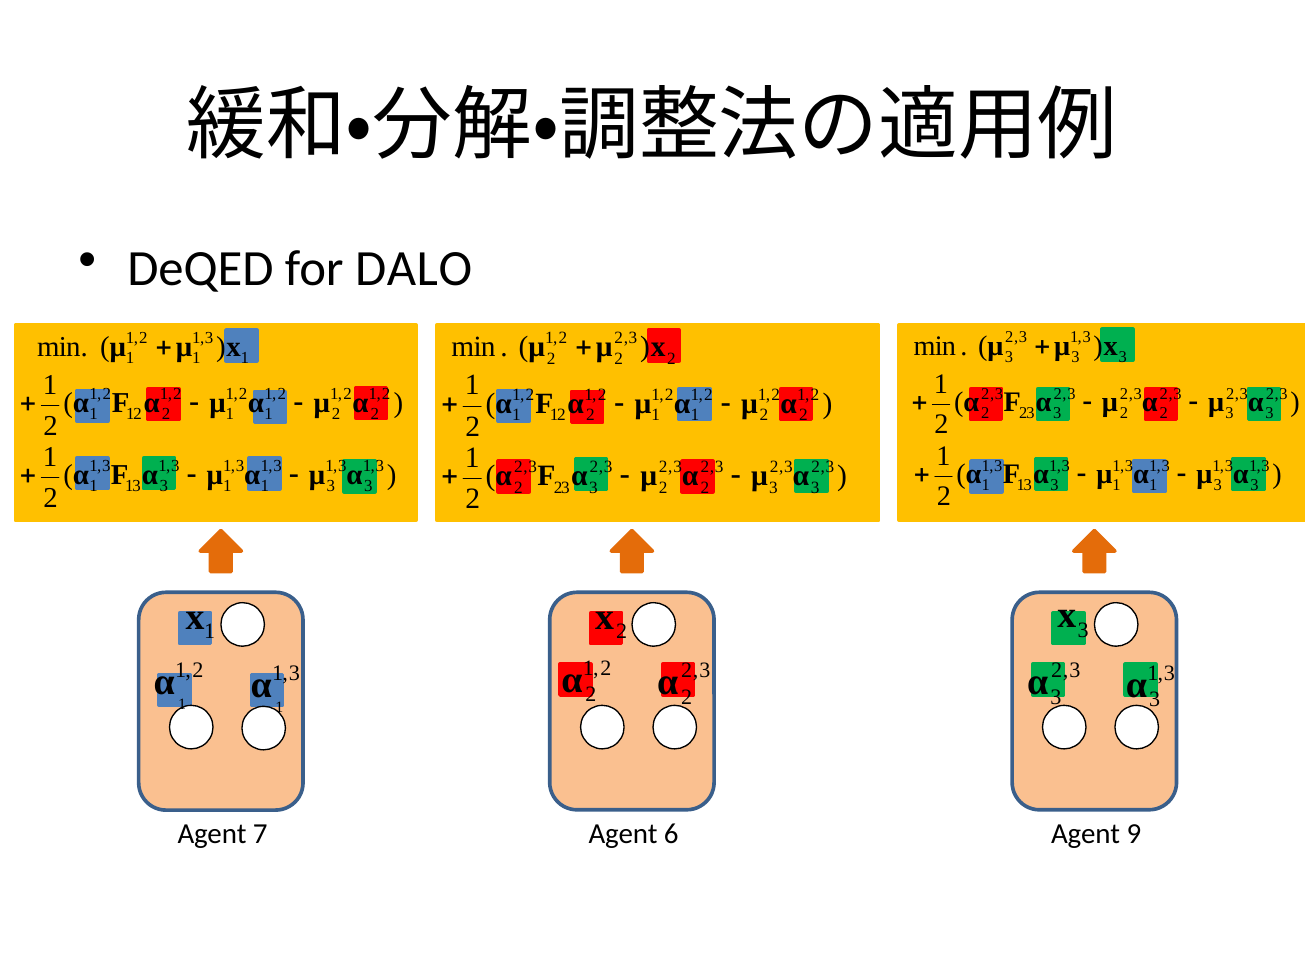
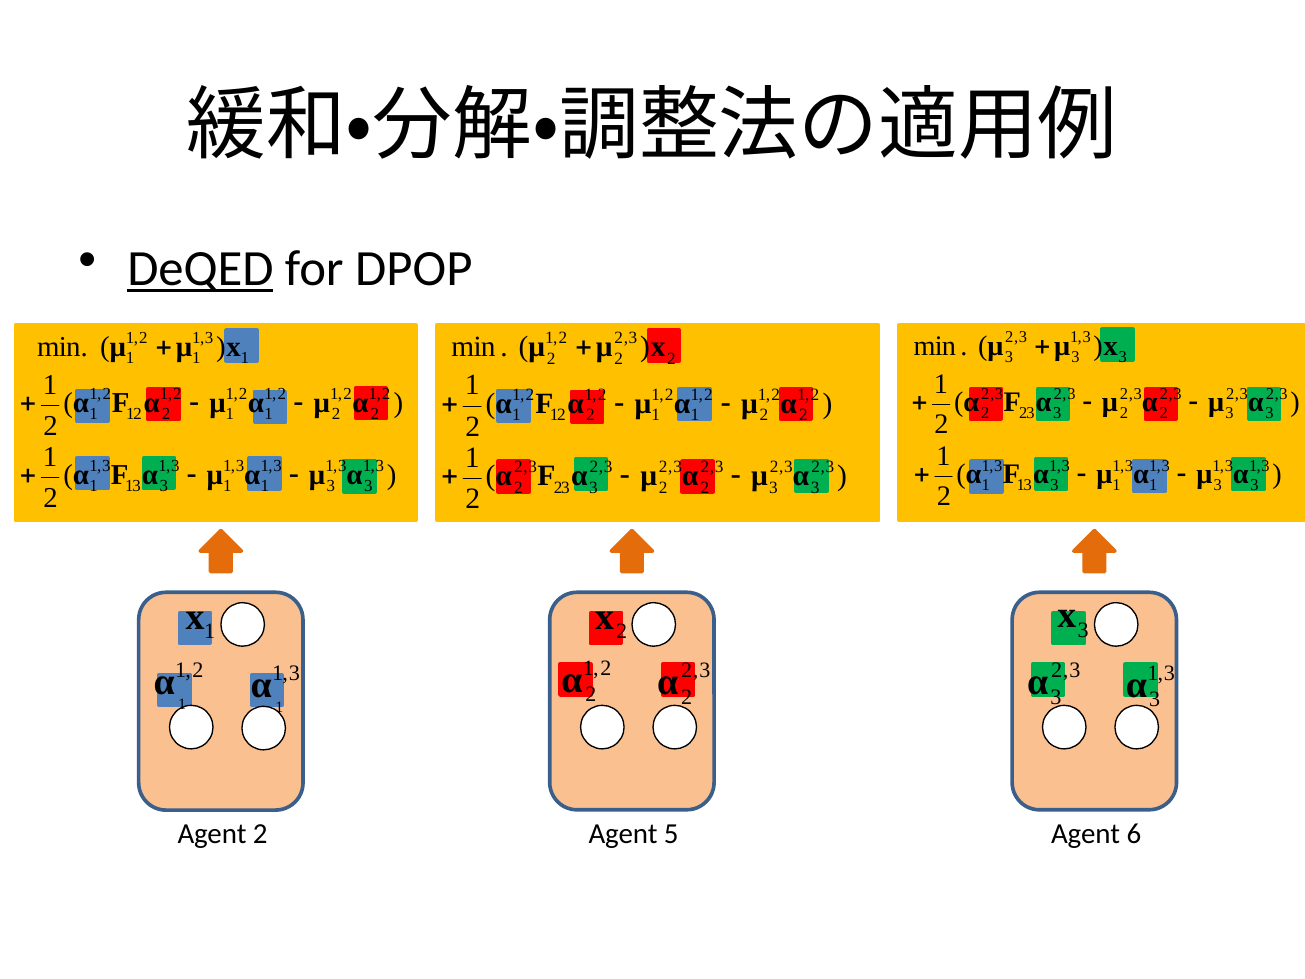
DeQED underline: none -> present (200, 269)
DALO: DALO -> DPOP (414, 269)
Agent 7: 7 -> 2 (260, 834)
6: 6 -> 5 (671, 834)
9: 9 -> 6 (1134, 834)
